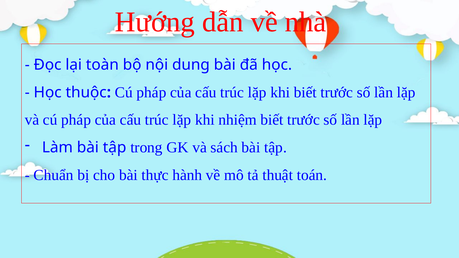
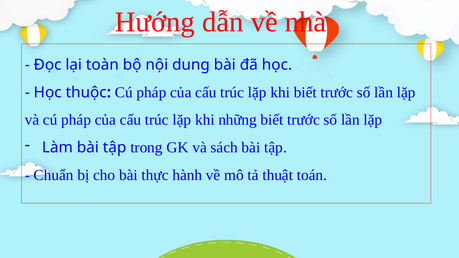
nhiệm: nhiệm -> những (238, 120)
